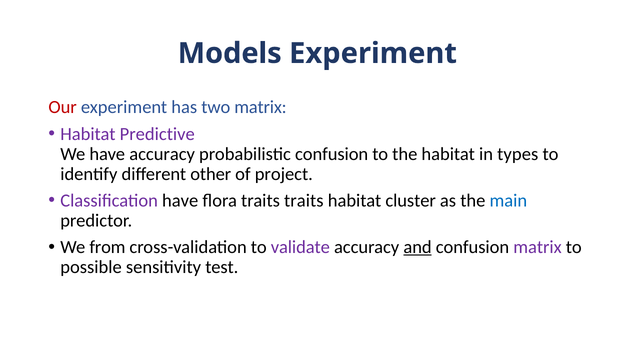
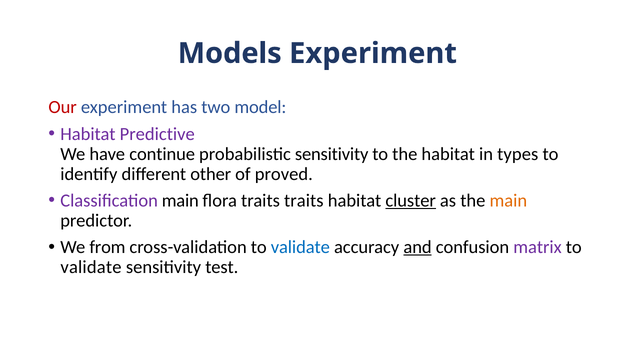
two matrix: matrix -> model (260, 107)
have accuracy: accuracy -> continue (162, 154)
probabilistic confusion: confusion -> sensitivity (332, 154)
project: project -> proved (284, 174)
Classification have: have -> main (180, 201)
cluster underline: none -> present (411, 201)
main colour: blue -> orange (508, 201)
validate colour: purple -> blue (300, 247)
possible: possible -> validate (91, 267)
